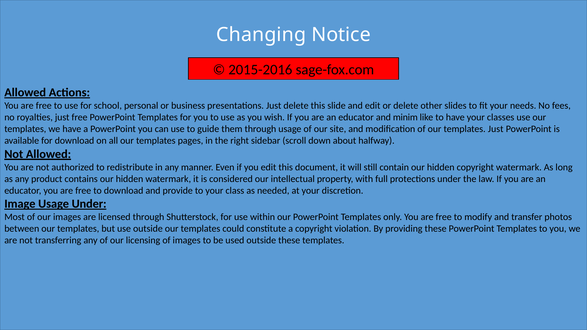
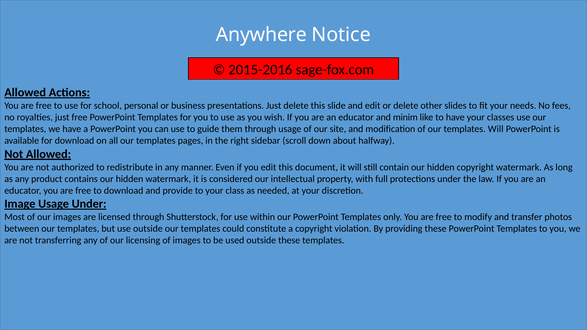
Changing: Changing -> Anywhere (261, 35)
templates Just: Just -> Will (496, 129)
